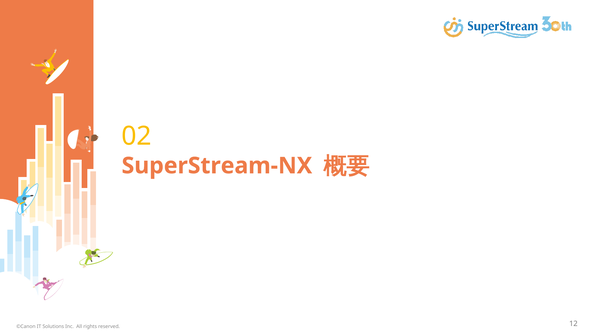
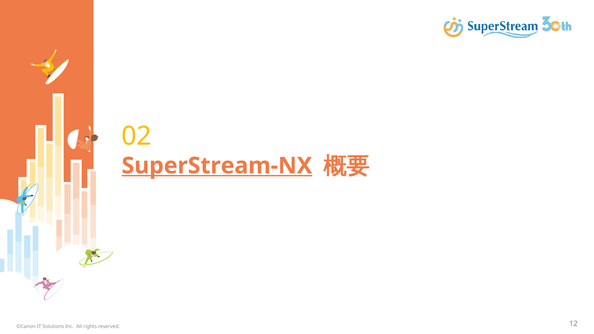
SuperStream-NX underline: none -> present (217, 166)
